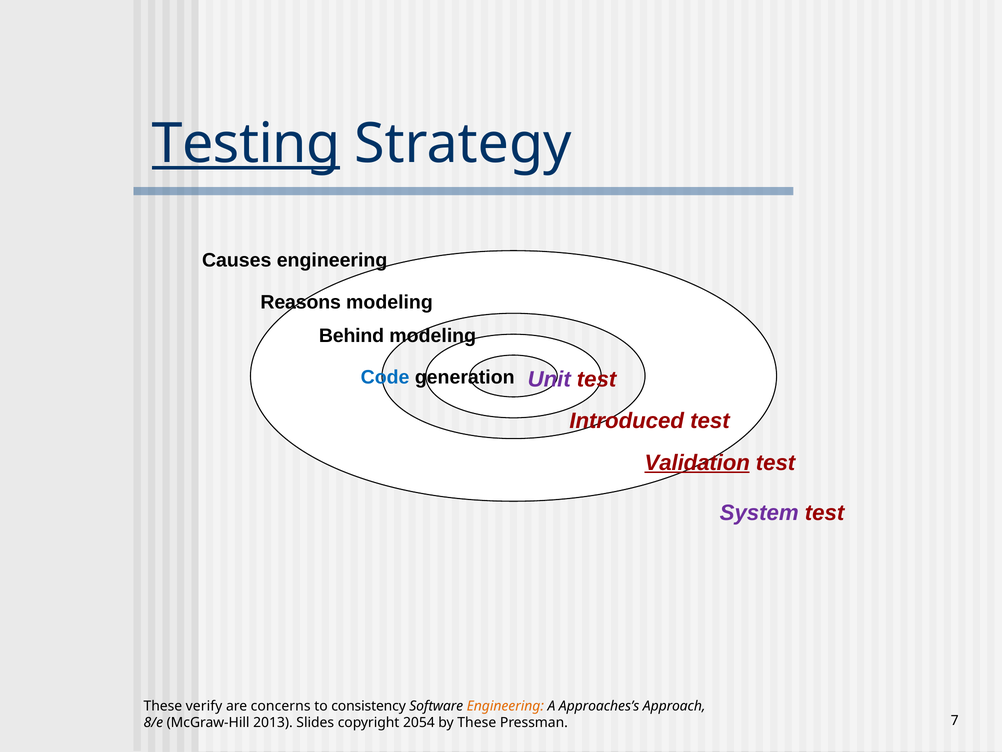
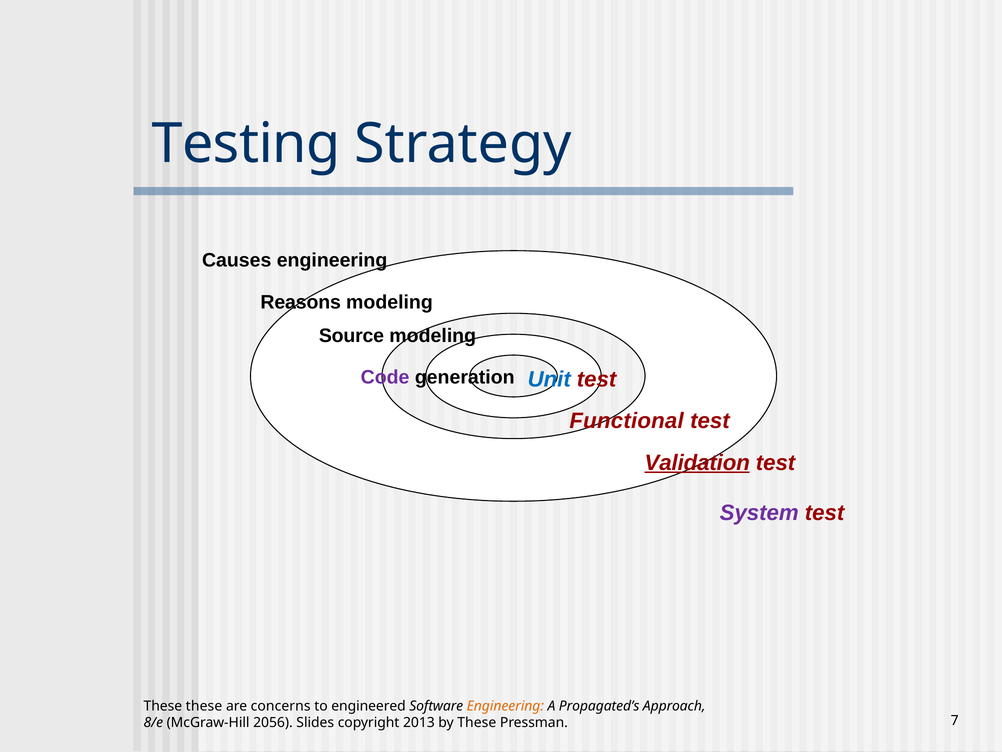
Testing underline: present -> none (246, 144)
Behind: Behind -> Source (351, 335)
Code colour: blue -> purple (385, 377)
Unit colour: purple -> blue (549, 379)
Introduced: Introduced -> Functional (627, 421)
These verify: verify -> these (204, 706)
consistency: consistency -> engineered (369, 706)
Approaches’s: Approaches’s -> Propagated’s (599, 706)
2013: 2013 -> 2056 (273, 722)
2054: 2054 -> 2013 (419, 722)
